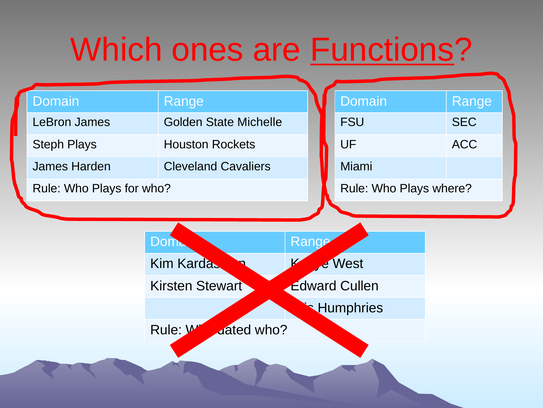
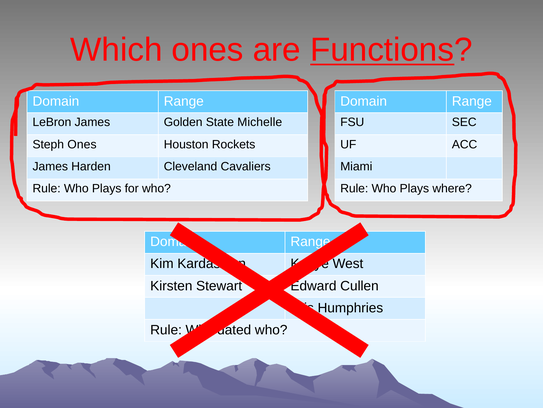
Steph Plays: Plays -> Ones (82, 144)
